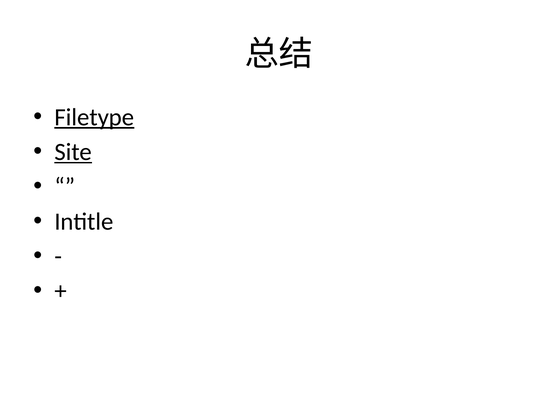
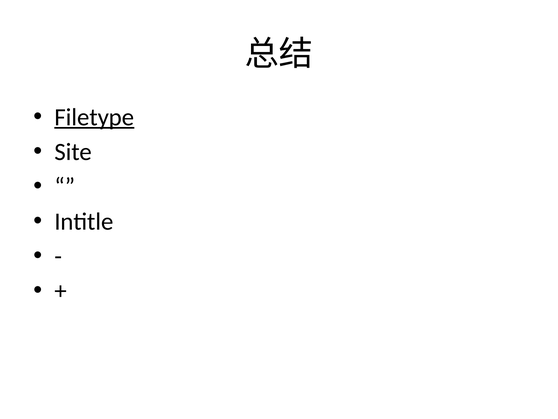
Site underline: present -> none (73, 152)
